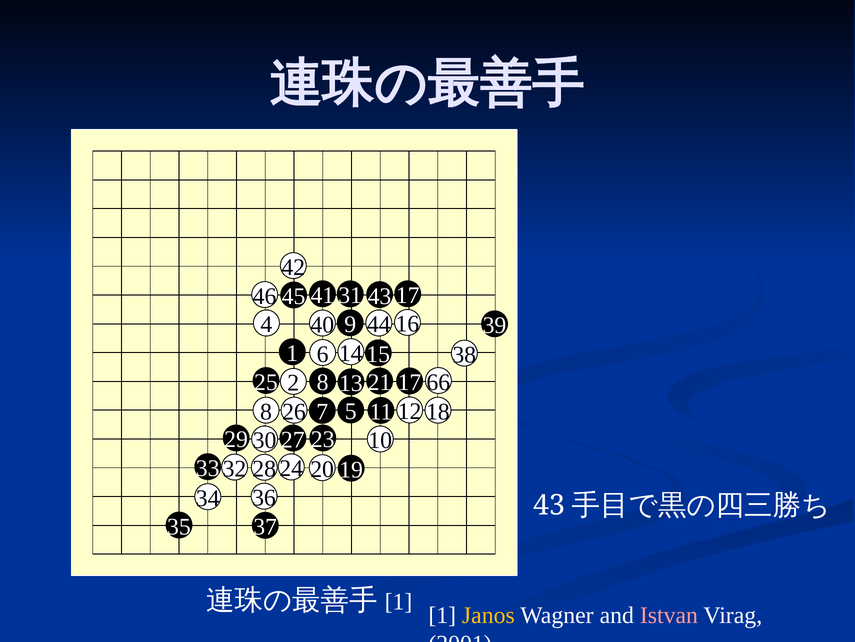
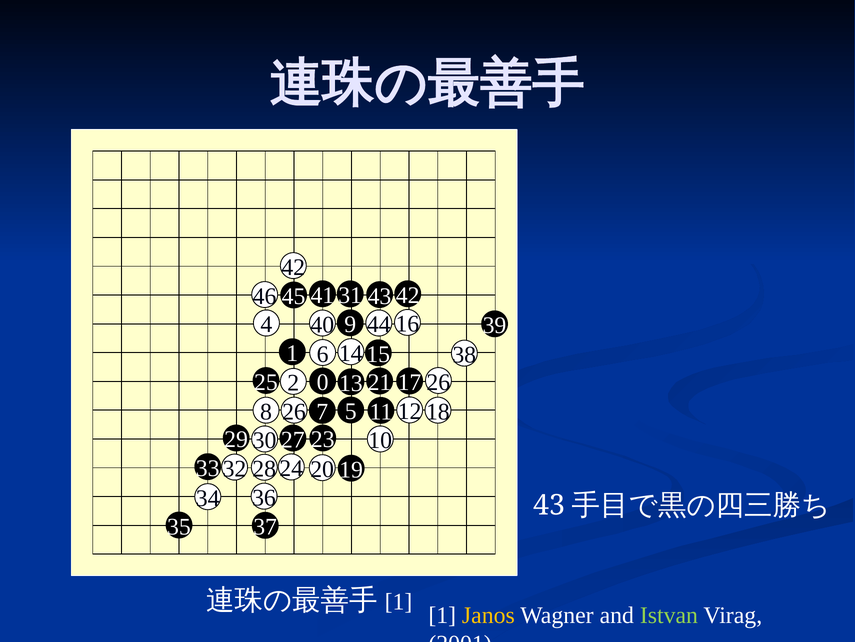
46 17: 17 -> 42 (408, 295)
21 66: 66 -> 26 (438, 382)
2 8: 8 -> 0 (323, 382)
Istvan colour: pink -> light green (669, 615)
